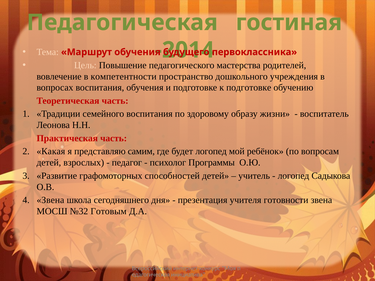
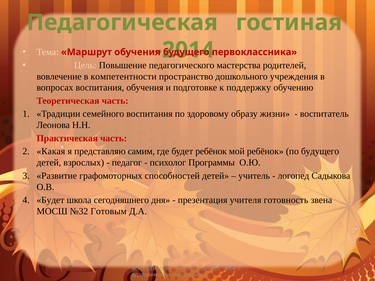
к подготовке: подготовке -> поддержку (249, 88)
будет логопед: логопед -> ребёнок (211, 151)
по вопросам: вопросам -> будущего (320, 151)
Звена: Звена -> Будет (50, 200)
готовности: готовности -> готовность (286, 200)
